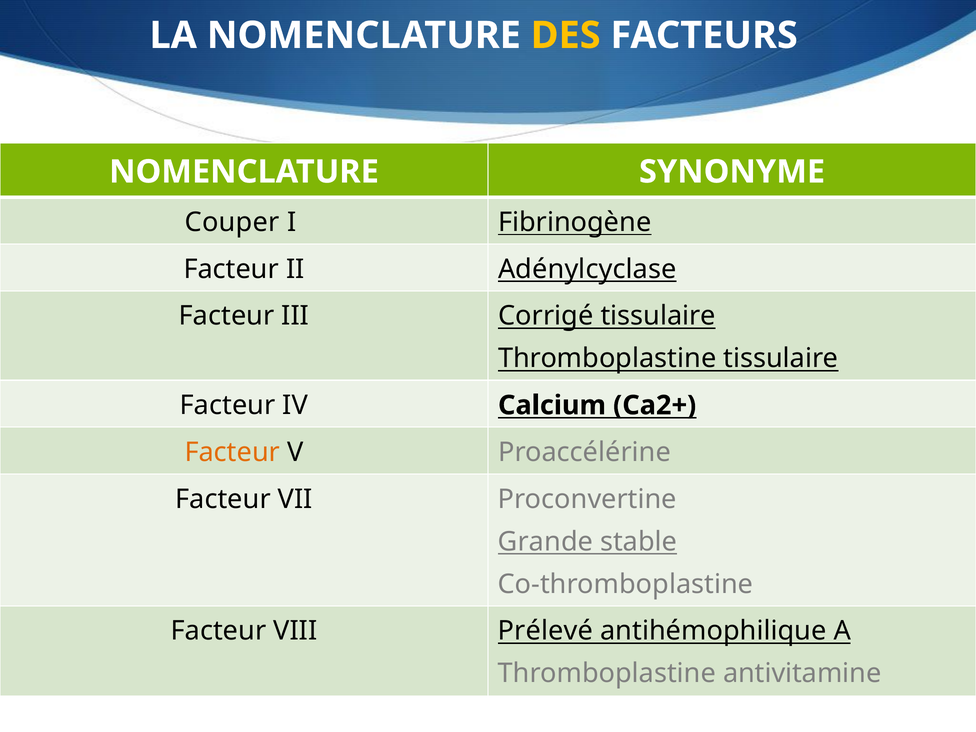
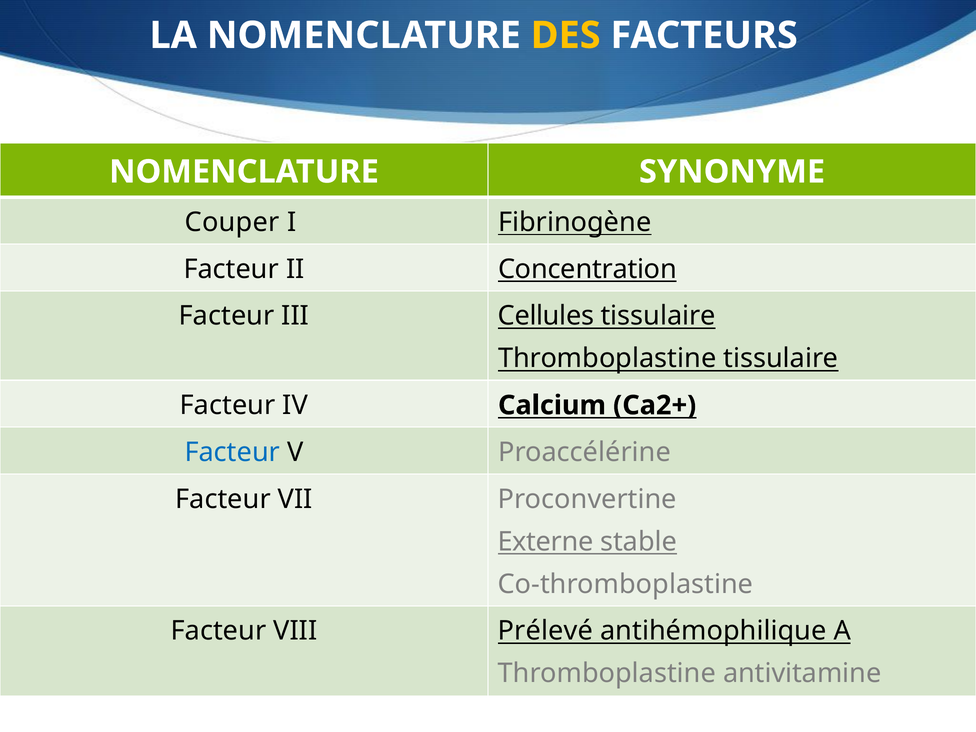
Adénylcyclase: Adénylcyclase -> Concentration (587, 269)
Corrigé: Corrigé -> Cellules (546, 316)
Facteur colour: orange -> blue (232, 452)
Grande: Grande -> Externe (546, 542)
